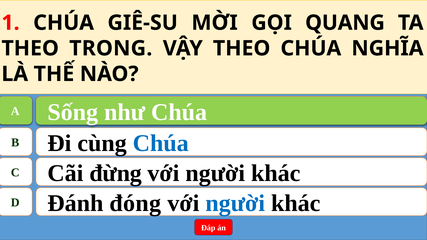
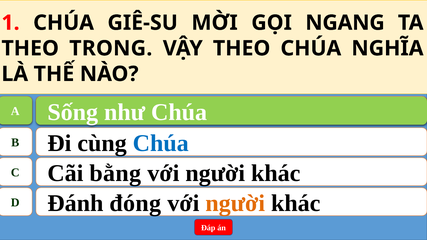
QUANG: QUANG -> NGANG (345, 23)
đừng: đừng -> bằng (115, 173)
người colour: blue -> orange (235, 204)
